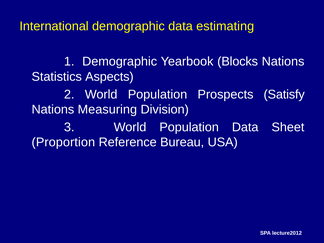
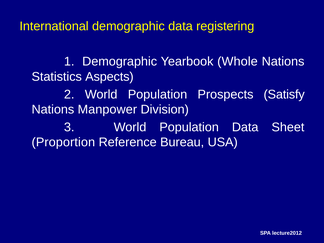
estimating: estimating -> registering (225, 26)
Blocks: Blocks -> Whole (238, 62)
Measuring: Measuring -> Manpower (107, 109)
